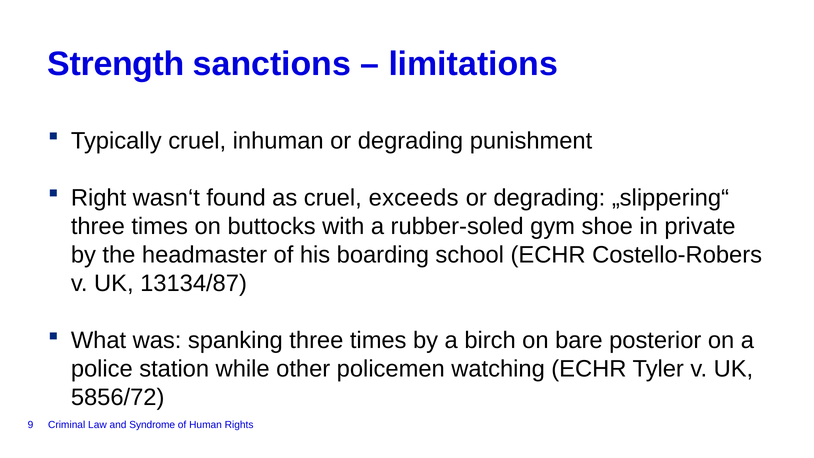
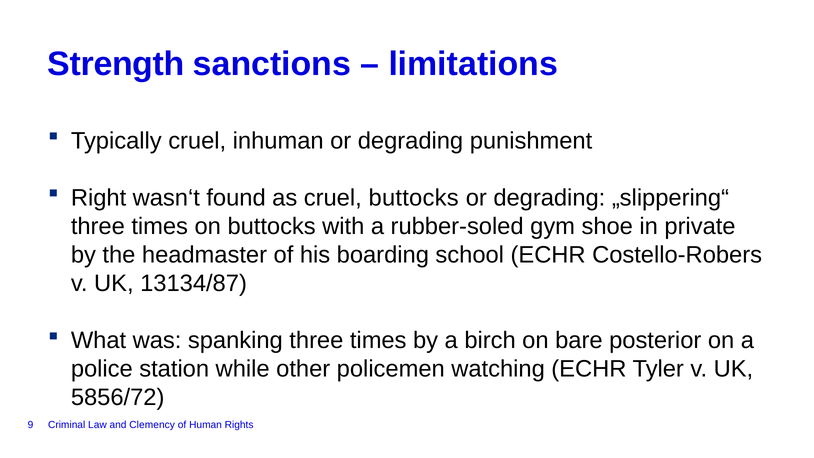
cruel exceeds: exceeds -> buttocks (414, 198)
Syndrome: Syndrome -> Clemency (152, 425)
